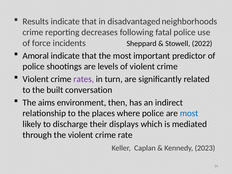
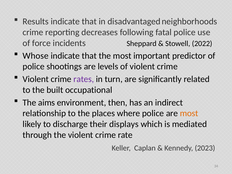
Amoral: Amoral -> Whose (36, 56)
conversation: conversation -> occupational (89, 90)
most colour: blue -> orange (189, 113)
